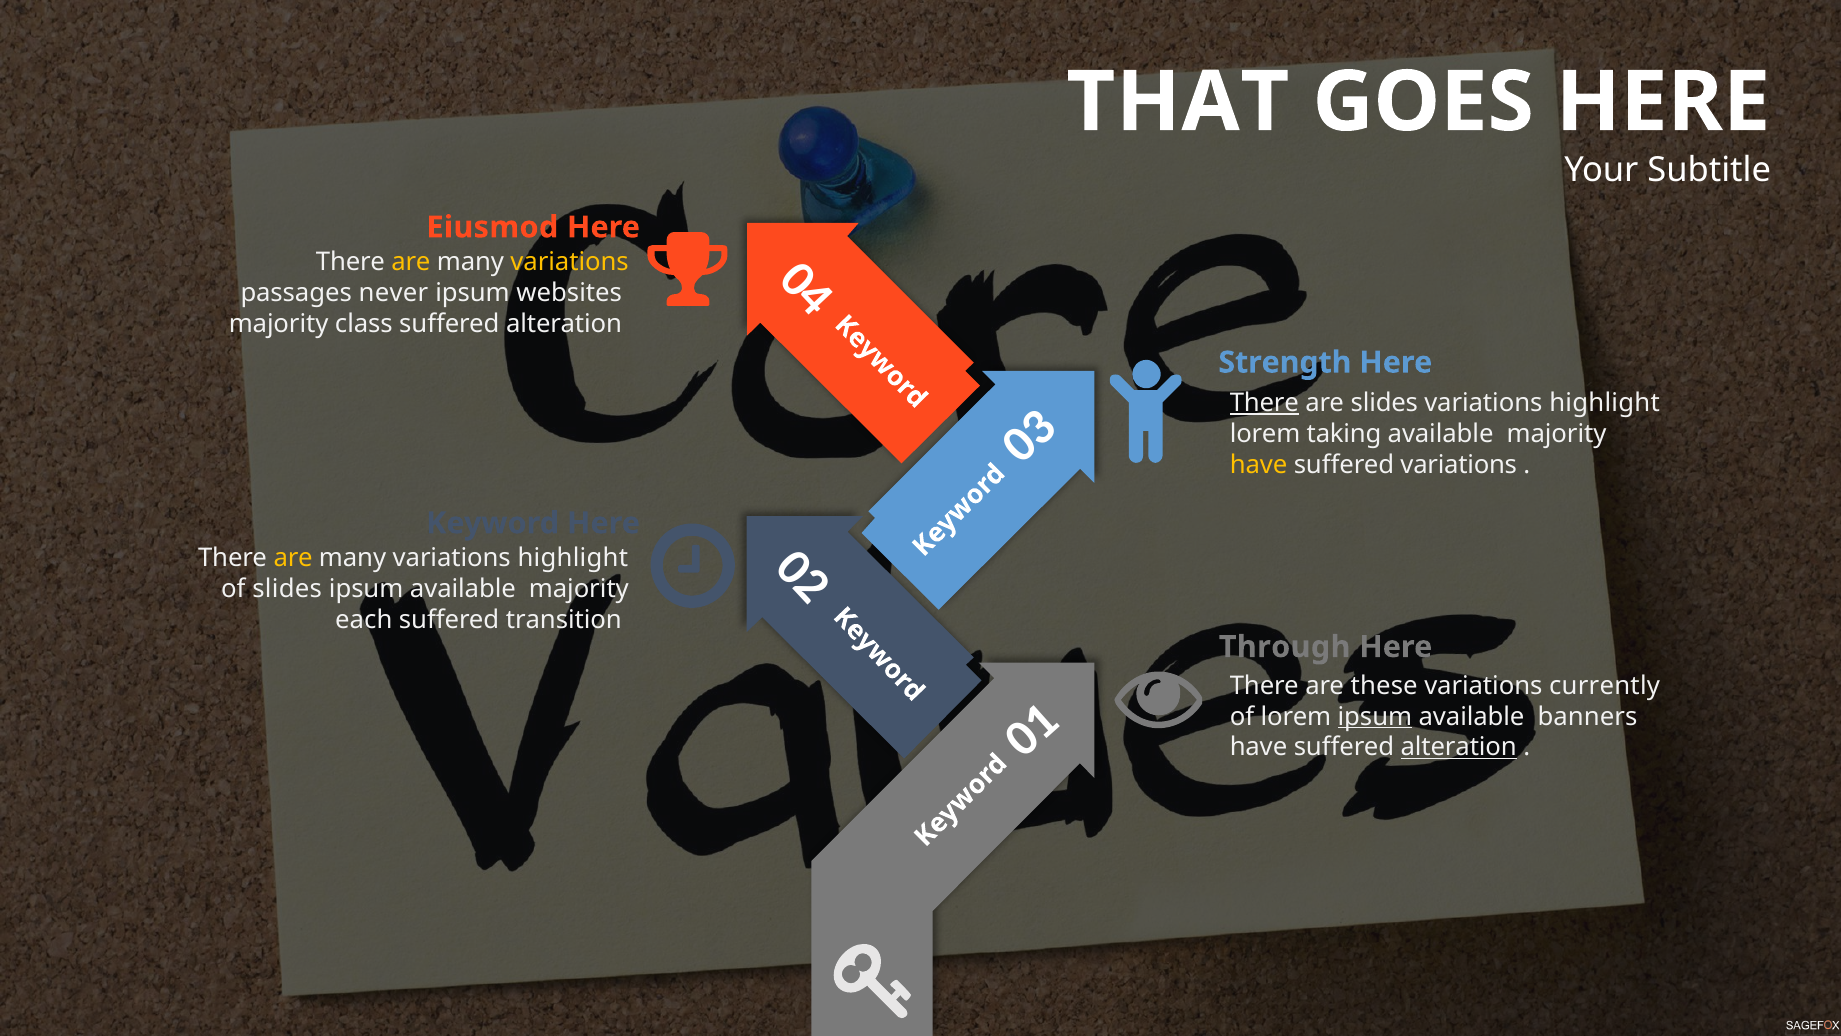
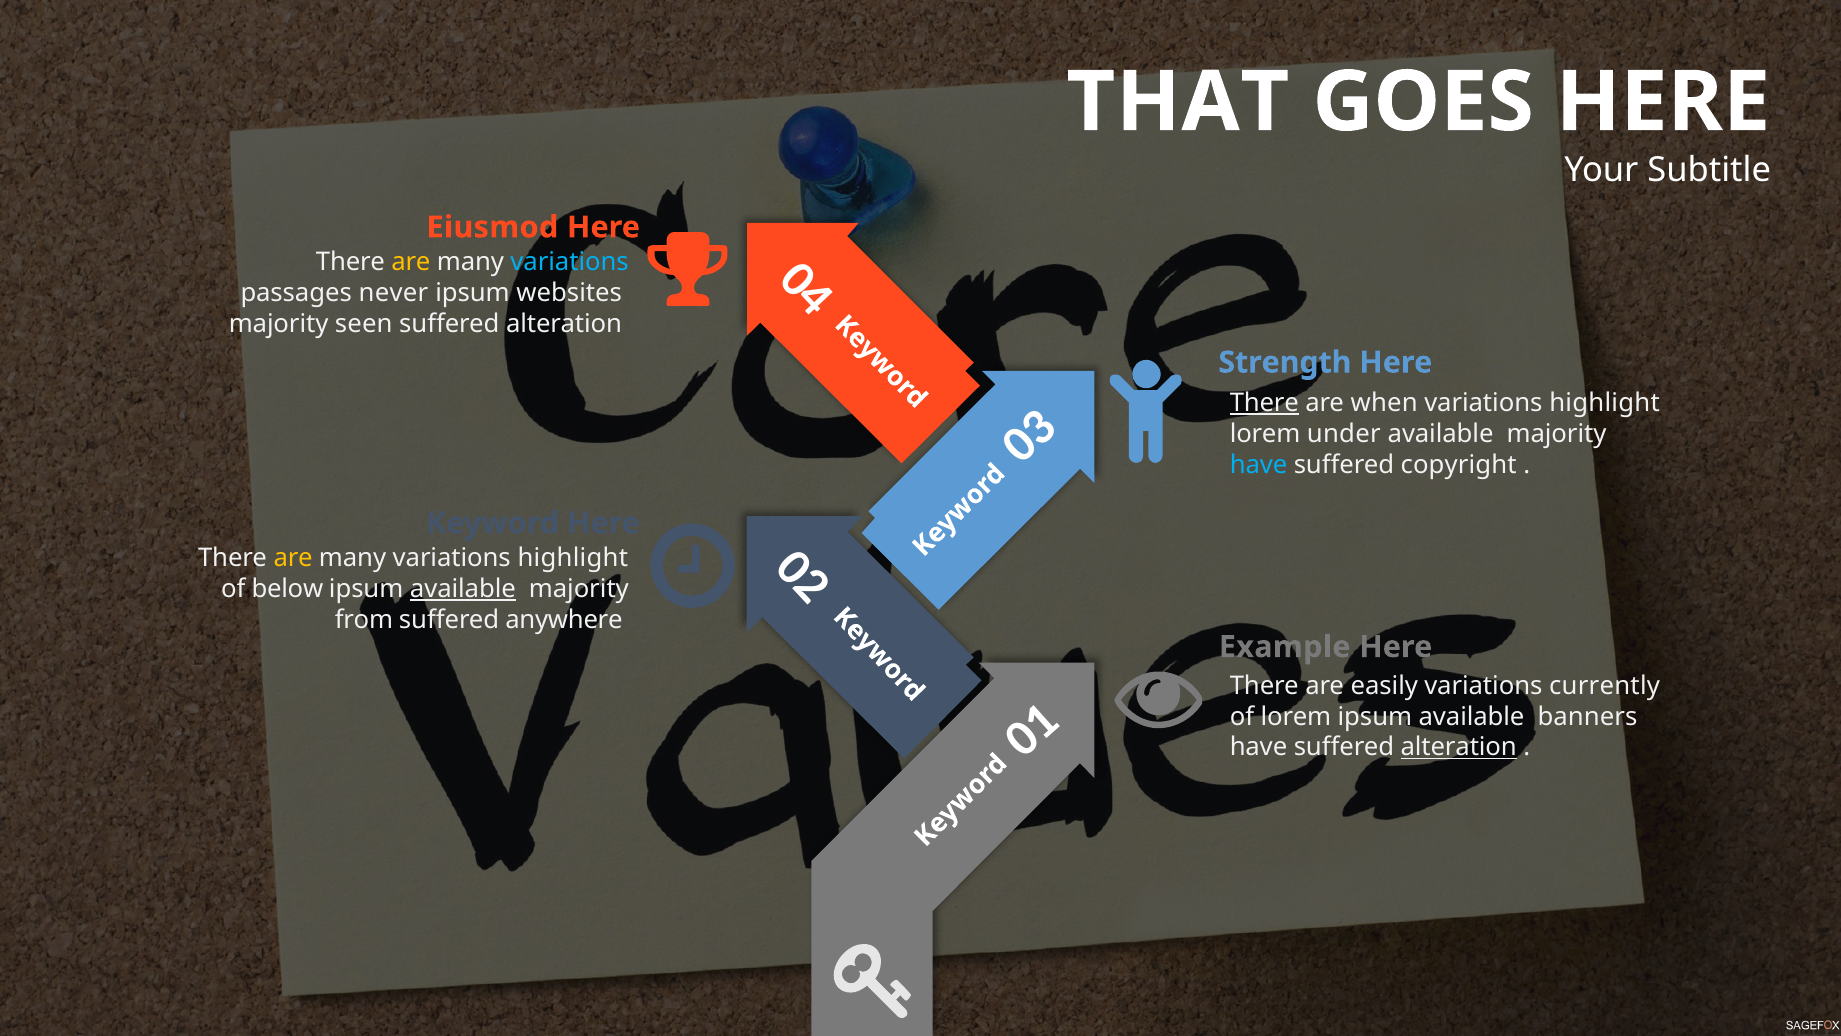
variations colour: yellow -> light blue (570, 262)
class: class -> seen (364, 324)
are slides: slides -> when (1384, 403)
taking: taking -> under (1344, 434)
have colour: yellow -> light blue (1259, 464)
suffered variations: variations -> copyright (1459, 464)
of slides: slides -> below (287, 589)
available underline: none -> present (463, 589)
each: each -> from (364, 619)
transition: transition -> anywhere (564, 619)
Through: Through -> Example (1285, 647)
these: these -> easily (1384, 686)
ipsum underline: present -> none (1375, 716)
